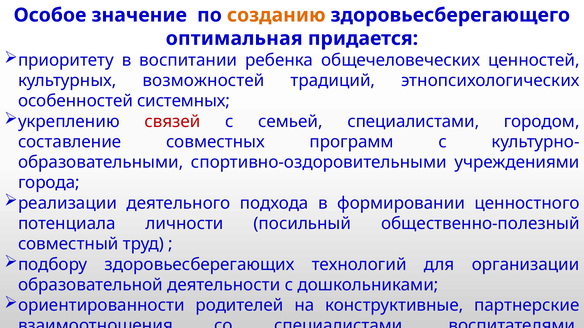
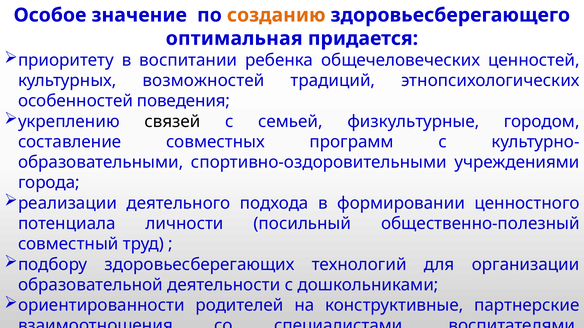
системных: системных -> поведения (184, 101)
связей colour: red -> black (172, 122)
семьей специалистами: специалистами -> физкультурные (413, 122)
